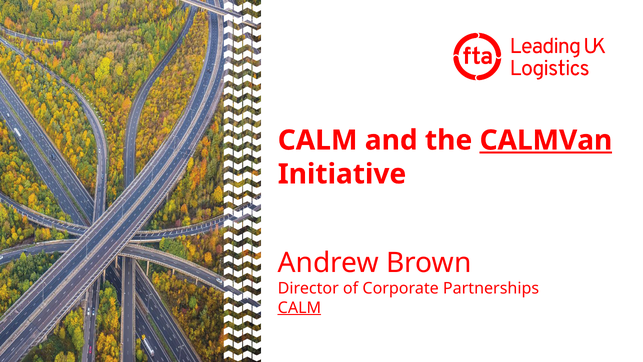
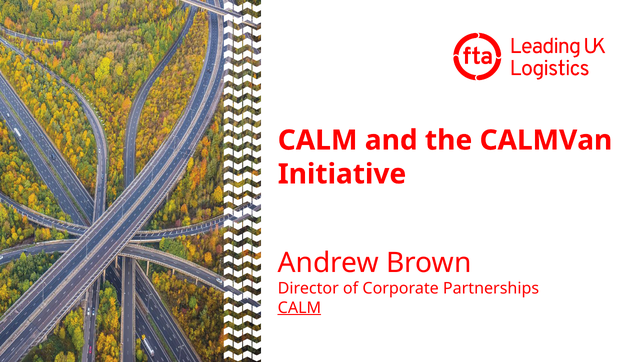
CALMVan underline: present -> none (546, 140)
